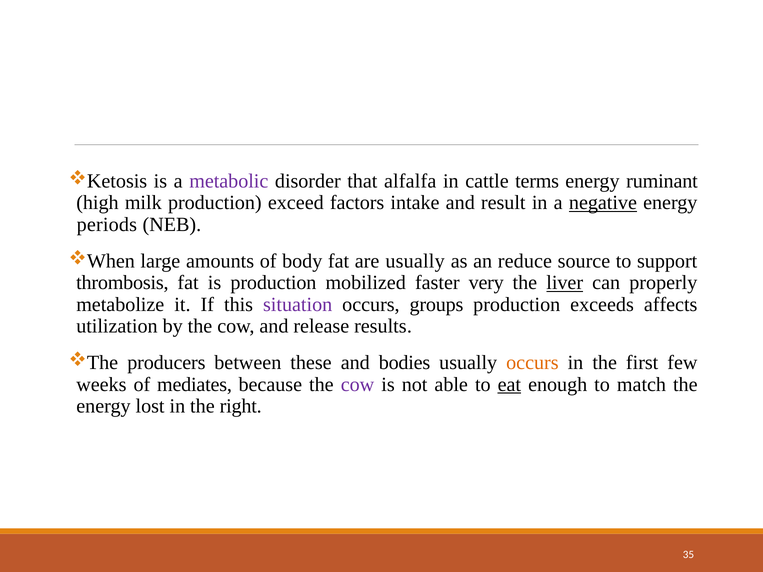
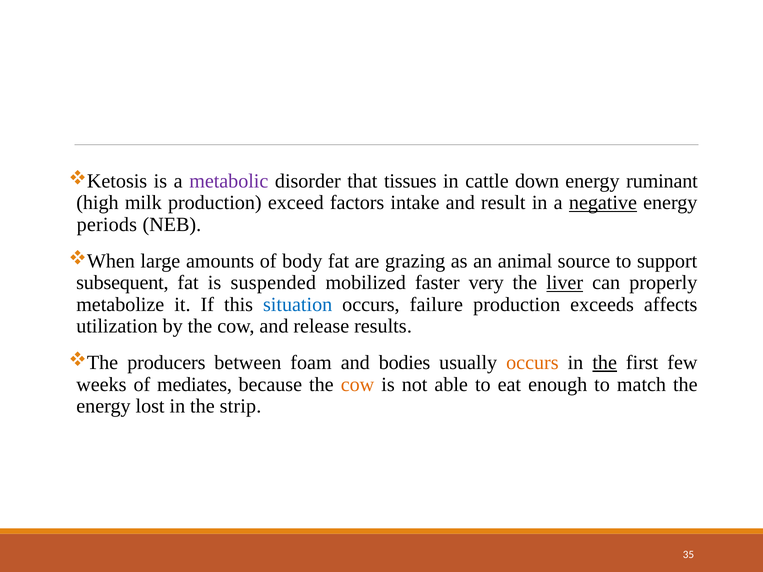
alfalfa: alfalfa -> tissues (410, 181)
terms: terms -> down (537, 181)
are usually: usually -> grazing (415, 261)
reduce: reduce -> animal (525, 261)
thrombosis: thrombosis -> subsequent (122, 283)
is production: production -> suspended (273, 283)
situation colour: purple -> blue (298, 305)
groups: groups -> failure (436, 305)
these: these -> foam (311, 363)
the underline: none -> present (605, 363)
cow colour: purple -> orange (357, 385)
eat underline: present -> none (509, 385)
right: right -> strip (241, 406)
